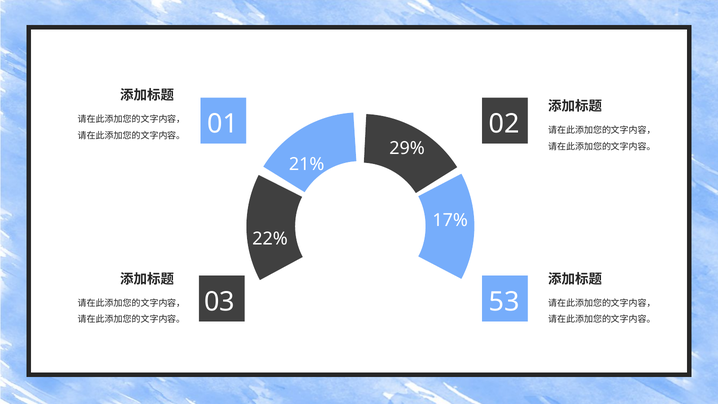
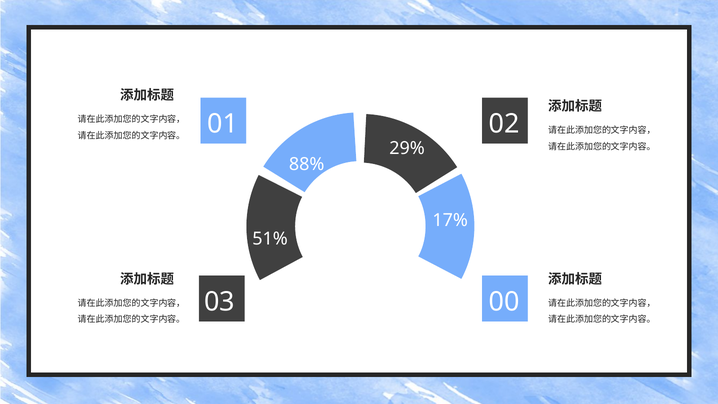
21%: 21% -> 88% (307, 164)
22%: 22% -> 51% (270, 239)
53: 53 -> 00 (504, 302)
